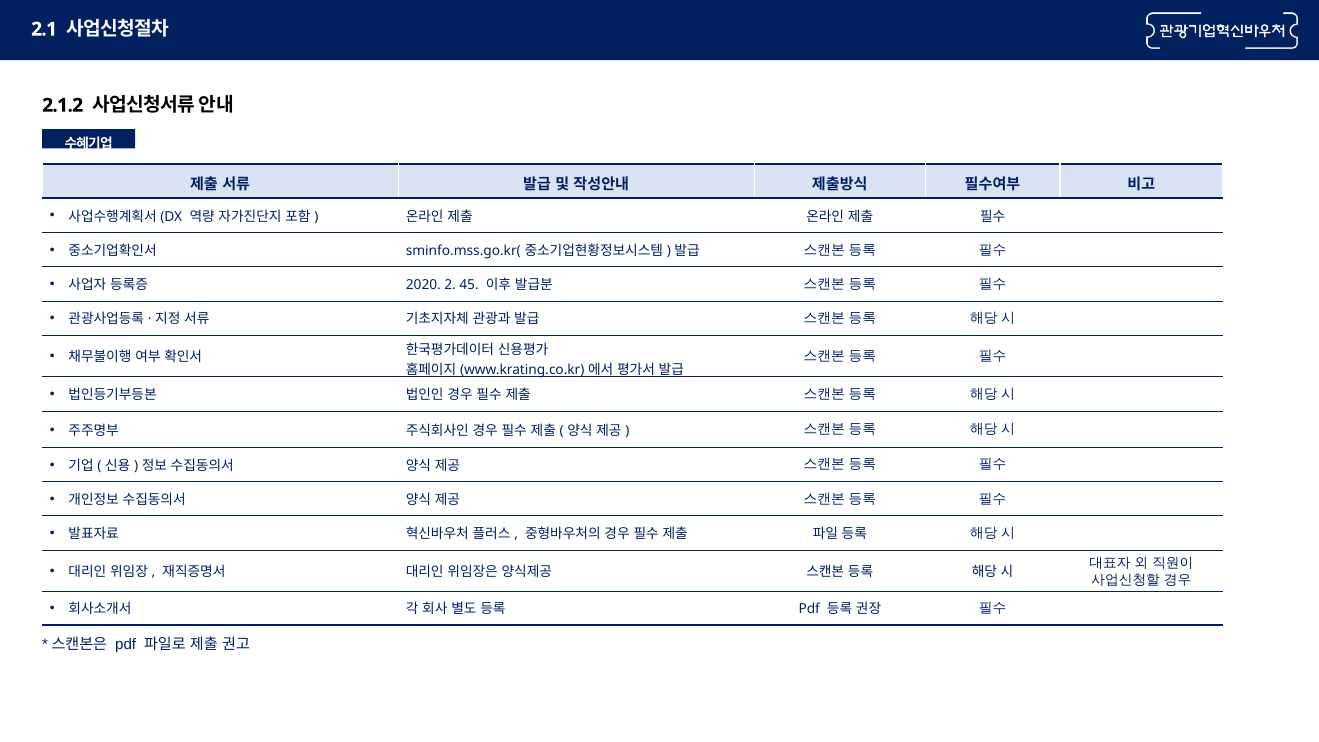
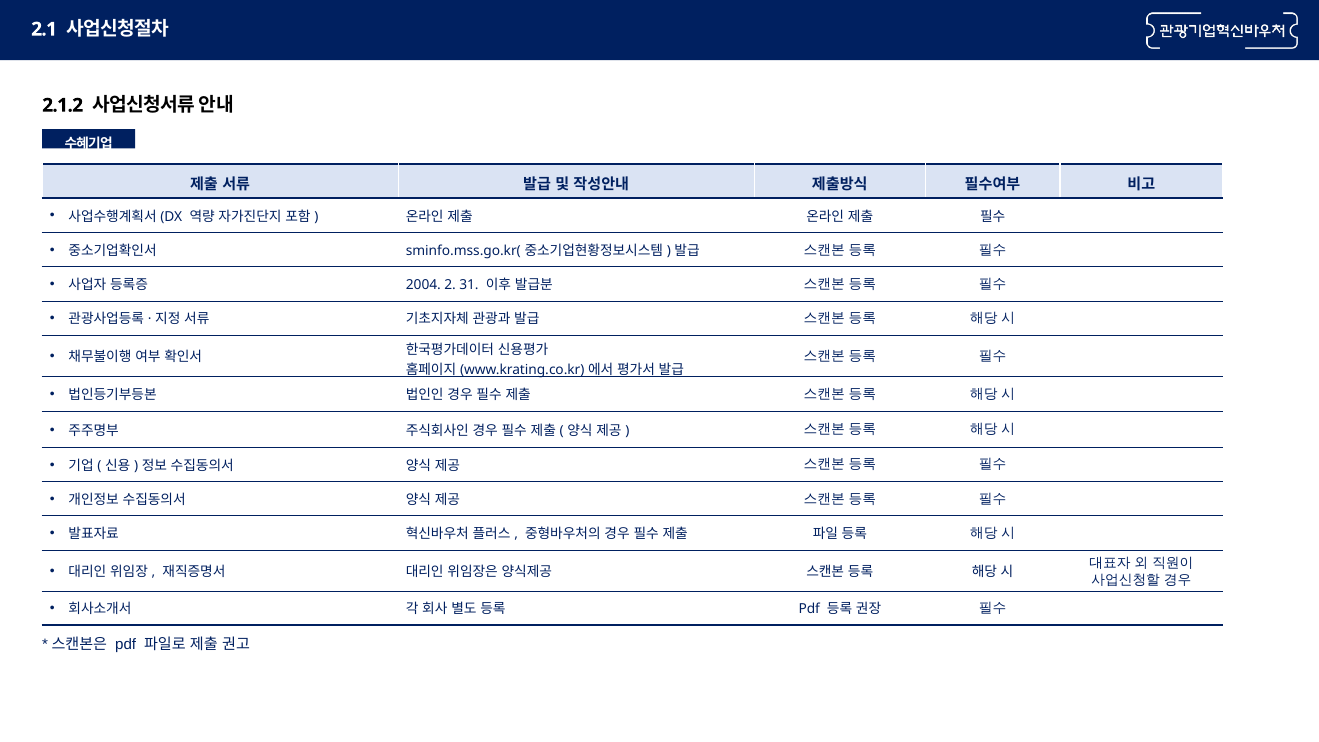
2020: 2020 -> 2004 (423, 285)
45: 45 -> 31 (469, 285)
